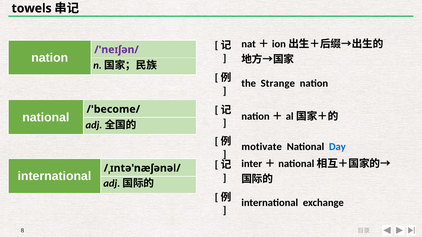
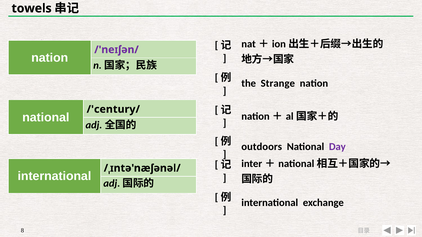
/'become/: /'become/ -> /'century/ (113, 109)
motivate: motivate -> outdoors (262, 147)
Day colour: blue -> purple (337, 147)
